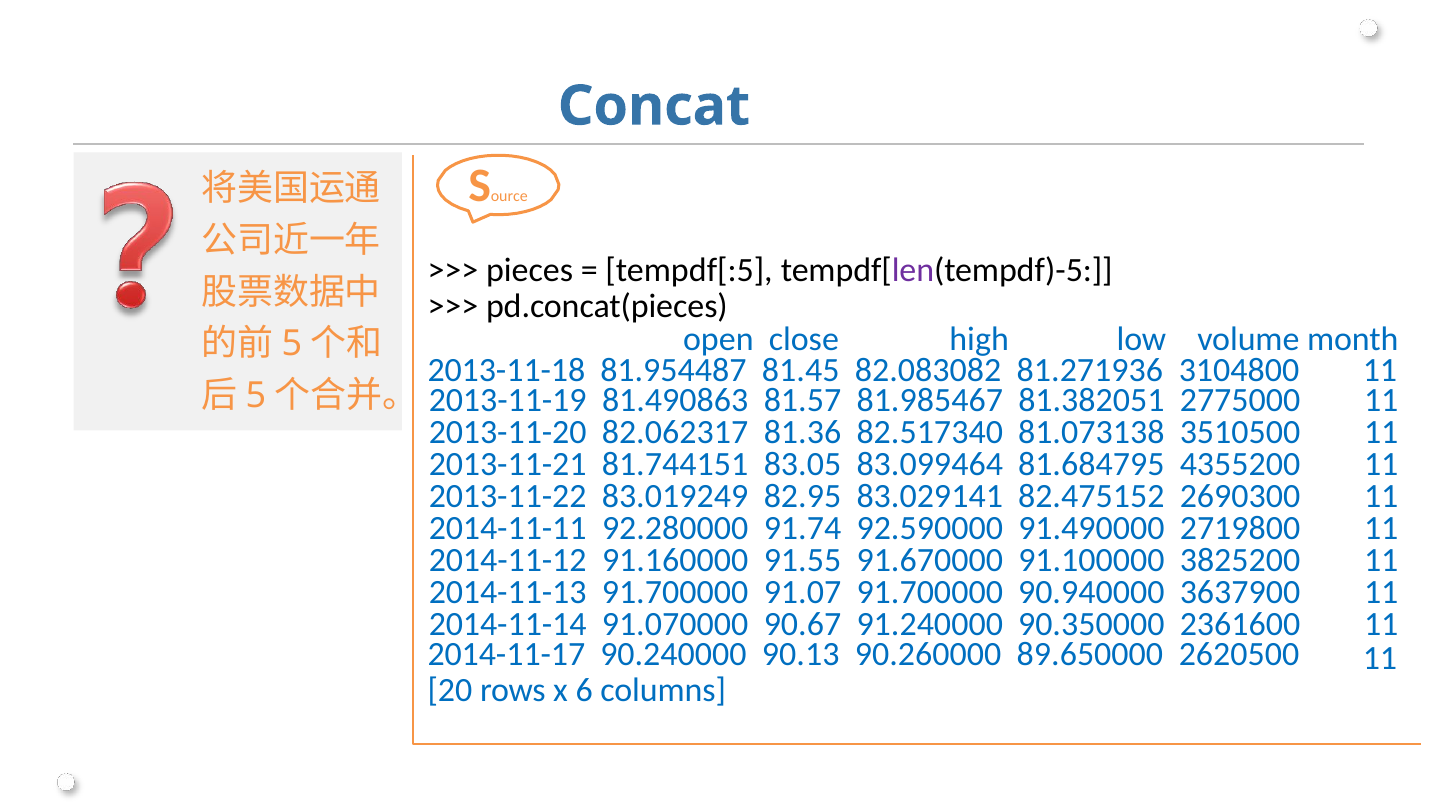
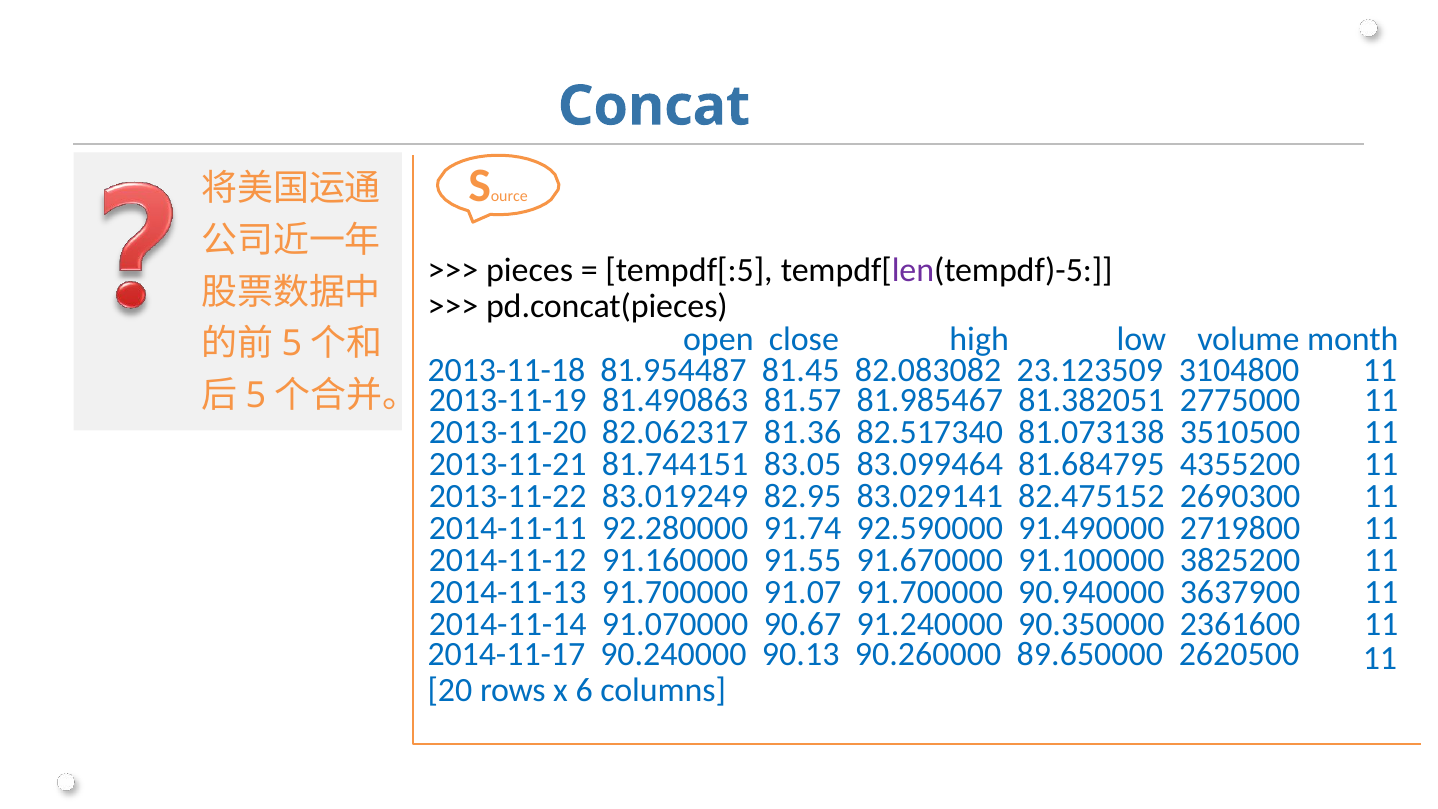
81.271936: 81.271936 -> 23.123509 (1090, 371)
